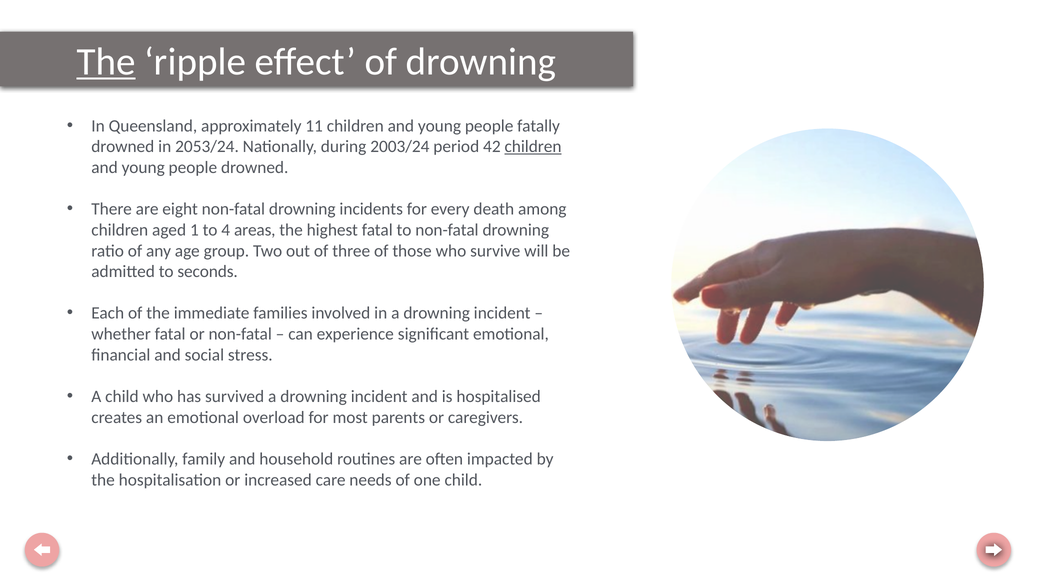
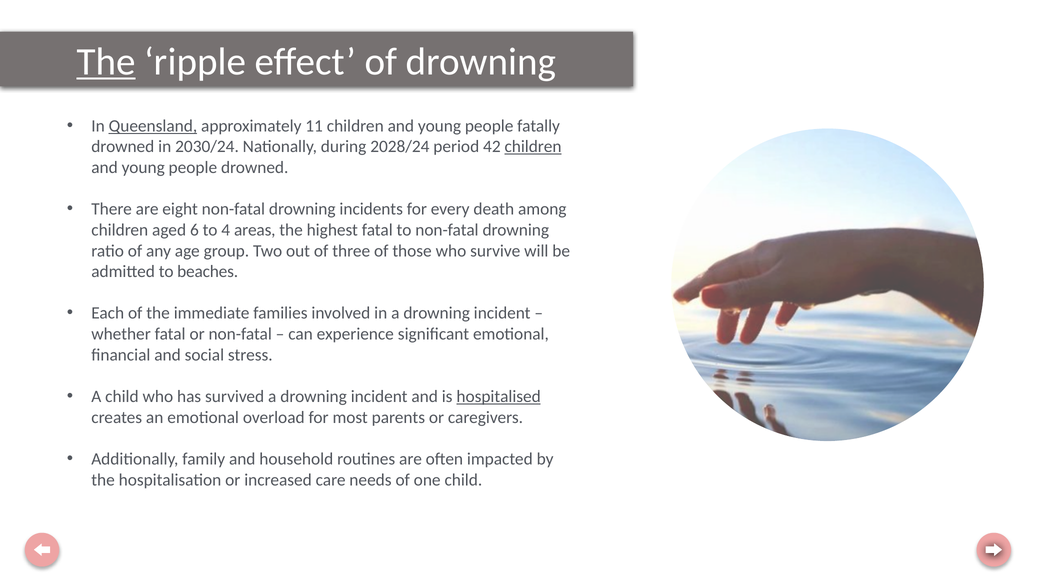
Queensland underline: none -> present (153, 126)
2053/24: 2053/24 -> 2030/24 (207, 147)
2003/24: 2003/24 -> 2028/24 (400, 147)
1: 1 -> 6 (194, 230)
seconds: seconds -> beaches (208, 272)
hospitalised underline: none -> present (499, 397)
